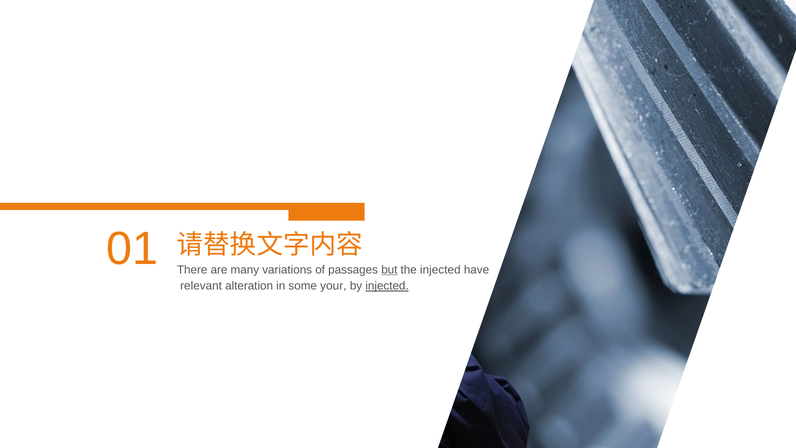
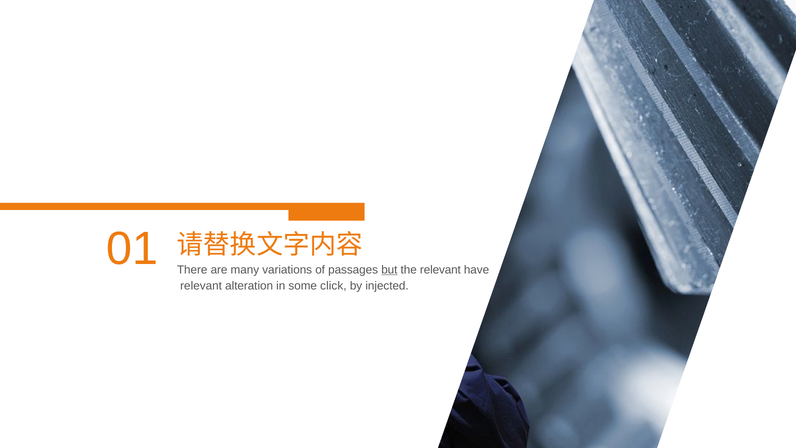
the injected: injected -> relevant (440, 270)
your: your -> click (333, 286)
injected underline: present -> none (387, 286)
